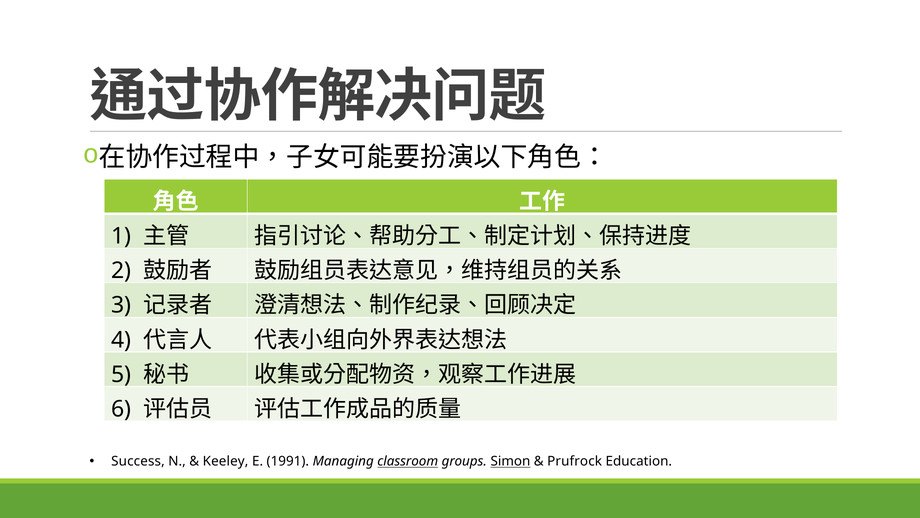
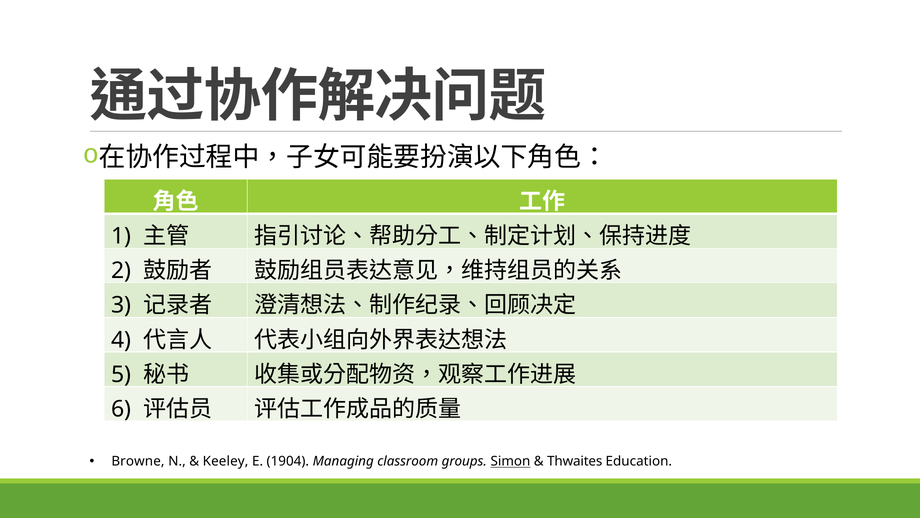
Success: Success -> Browne (138, 461)
1991: 1991 -> 1904 (288, 461)
classroom underline: present -> none (408, 461)
Prufrock: Prufrock -> Thwaites (575, 461)
